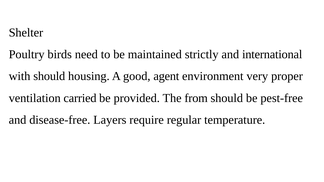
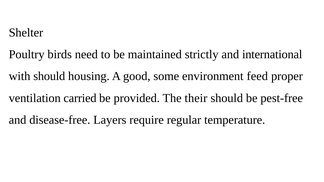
agent: agent -> some (166, 76)
very: very -> feed (257, 76)
from: from -> their (196, 98)
